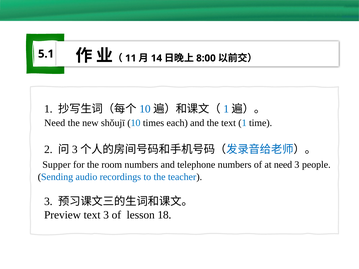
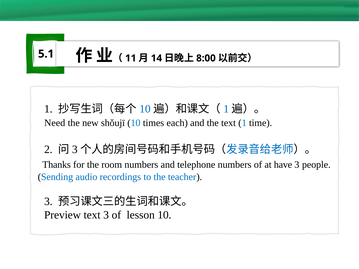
Supper: Supper -> Thanks (57, 165)
at need: need -> have (283, 165)
lesson 18: 18 -> 10 (164, 215)
